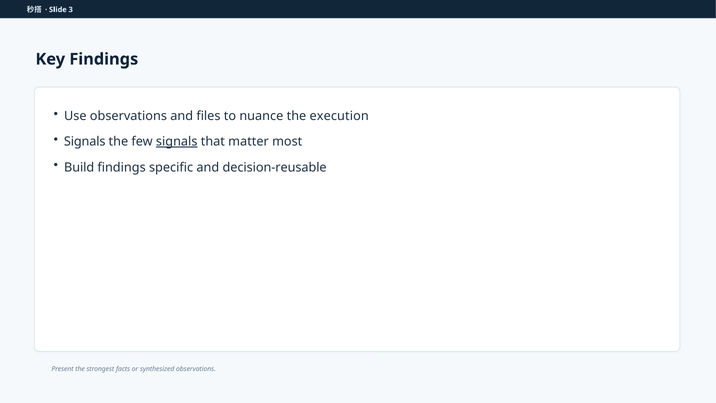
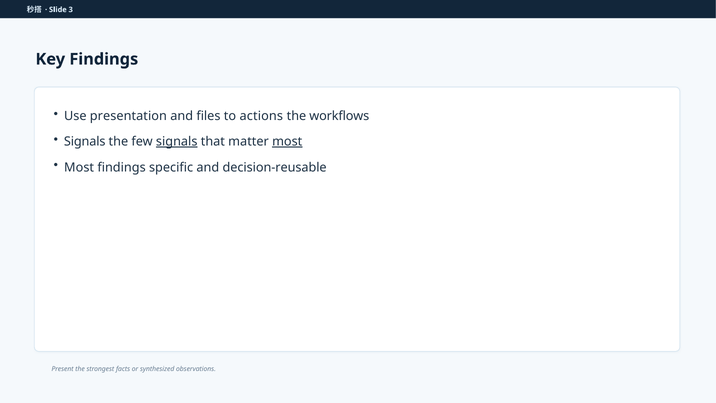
Use observations: observations -> presentation (128, 116)
nuance: nuance -> actions (261, 116)
execution: execution -> workflows (339, 116)
most underline: none -> present (287, 142)
Build: Build -> Most (79, 167)
